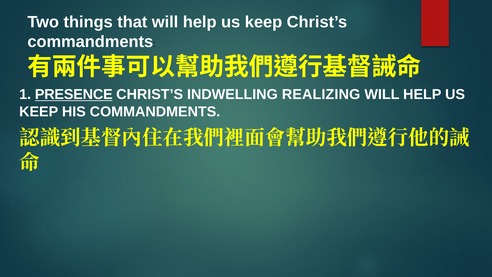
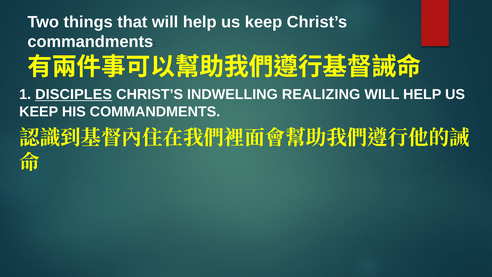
PRESENCE: PRESENCE -> DISCIPLES (74, 94)
